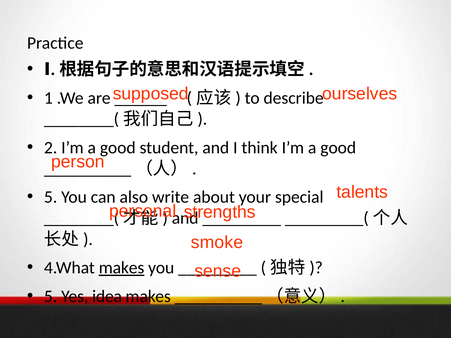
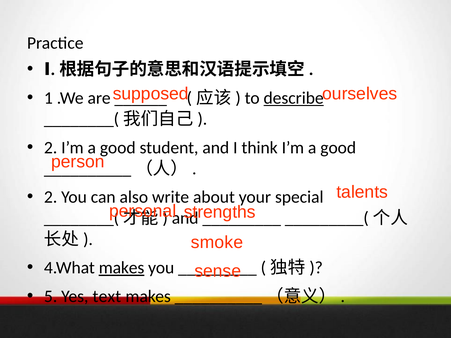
describe underline: none -> present (294, 98)
5: 5 -> 2 (51, 197)
idea: idea -> text (107, 297)
